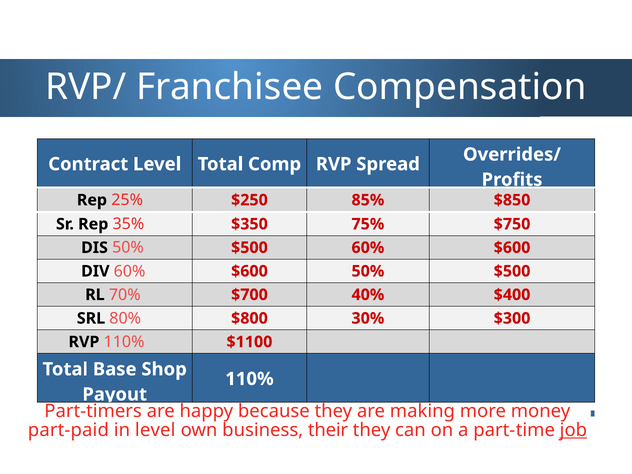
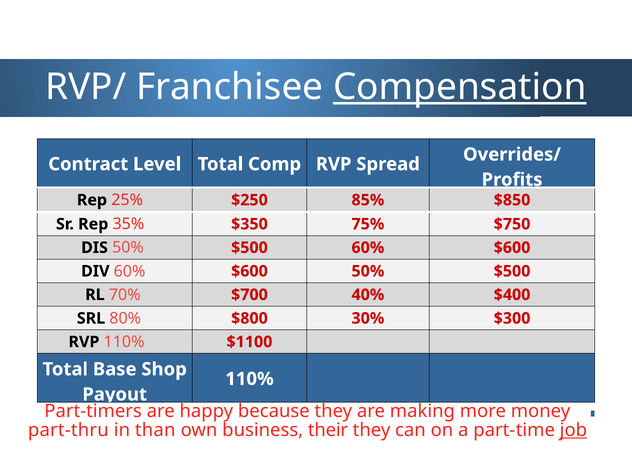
Compensation underline: none -> present (460, 87)
part-paid: part-paid -> part-thru (68, 430)
in level: level -> than (155, 430)
